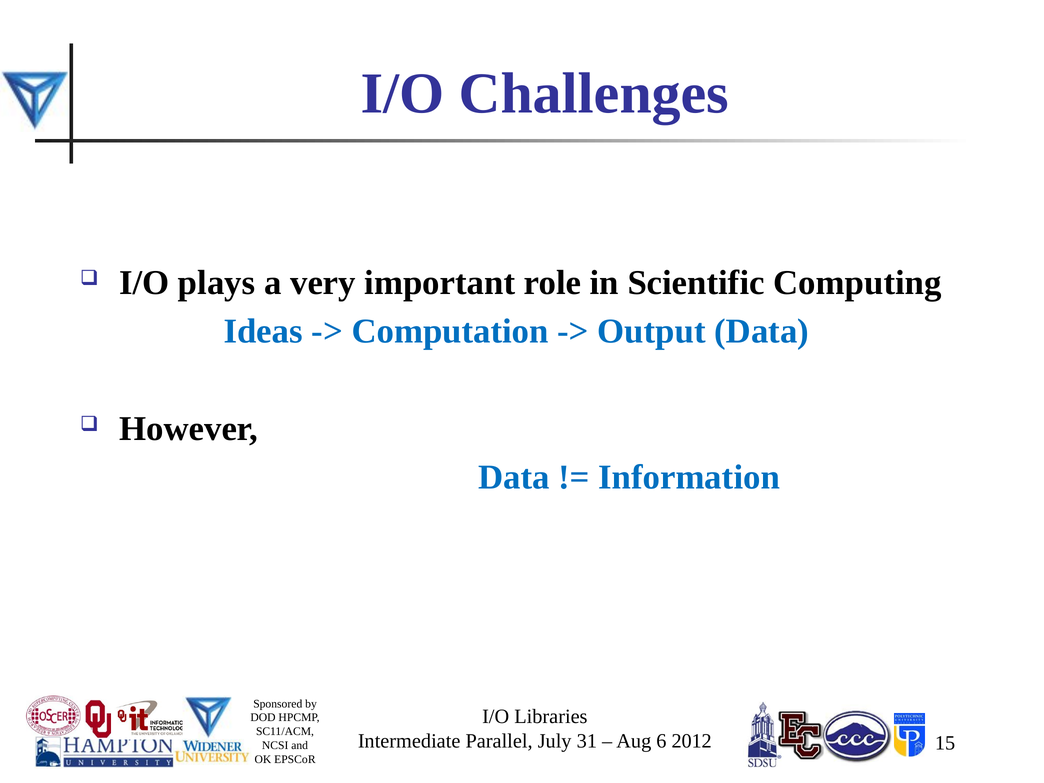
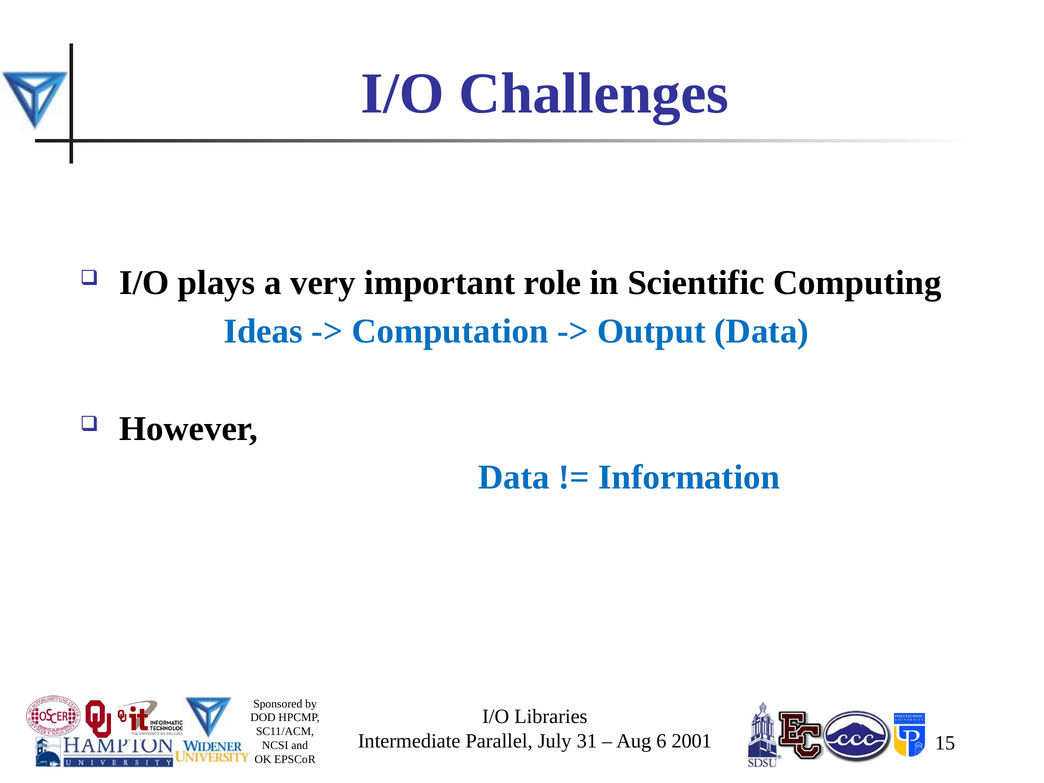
2012: 2012 -> 2001 (692, 741)
